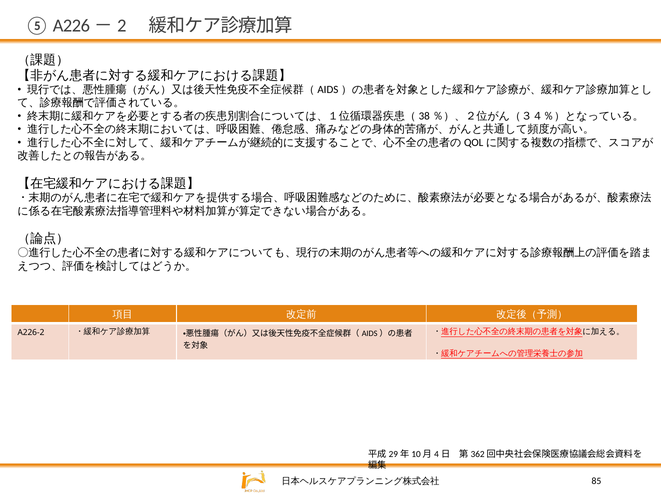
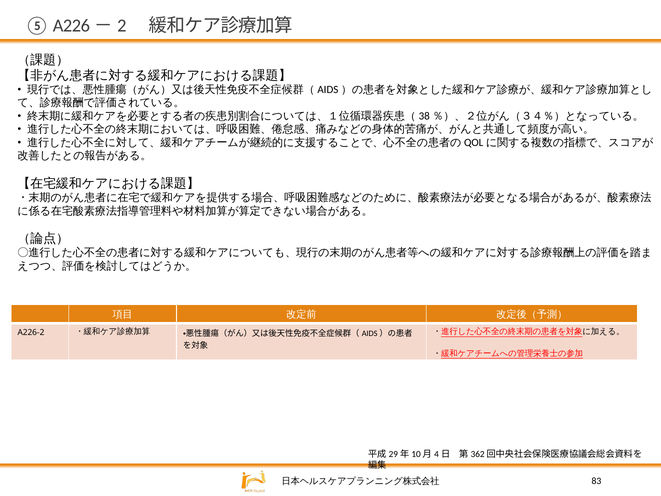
85: 85 -> 83 (596, 481)
